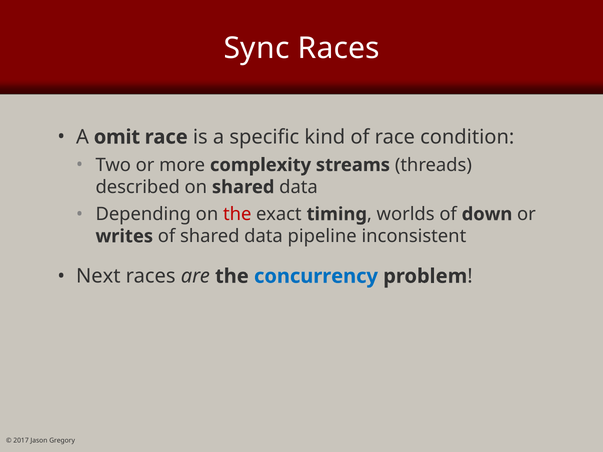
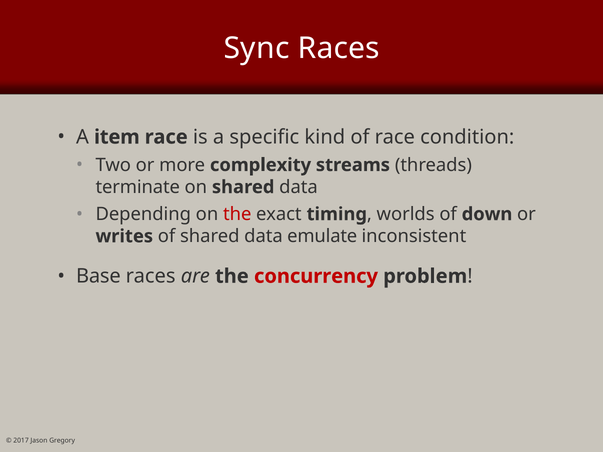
omit: omit -> item (117, 137)
described: described -> terminate (138, 187)
pipeline: pipeline -> emulate (322, 236)
Next: Next -> Base (98, 276)
concurrency colour: blue -> red (316, 276)
